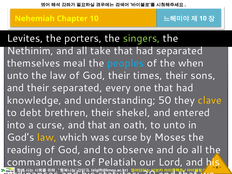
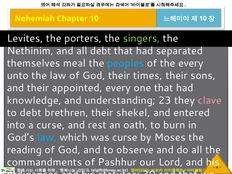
all take: take -> debt (101, 51)
the when: when -> every (191, 63)
their separated: separated -> appointed (77, 88)
50: 50 -> 23 (165, 100)
clave colour: yellow -> pink (210, 100)
curse and that: that -> rest (97, 125)
to unto: unto -> burn (174, 125)
law colour: yellow -> light blue (47, 137)
Pelatiah: Pelatiah -> Pashhur (117, 162)
